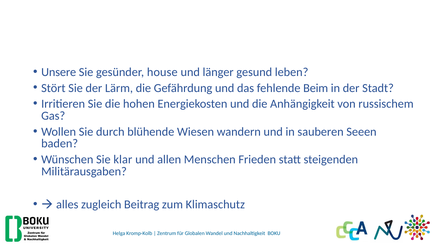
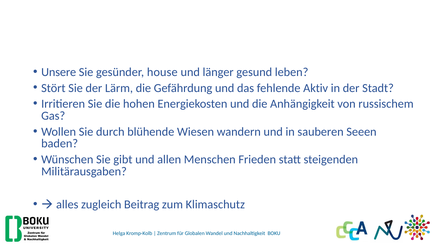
Beim: Beim -> Aktiv (316, 88)
klar: klar -> gibt (123, 160)
